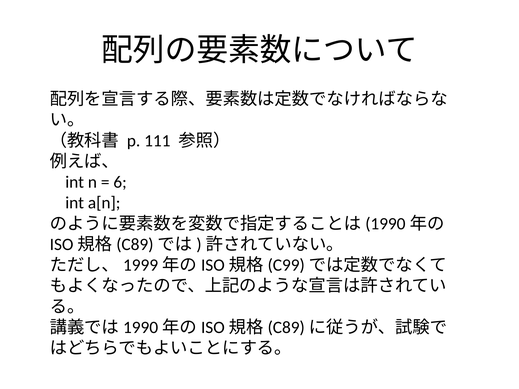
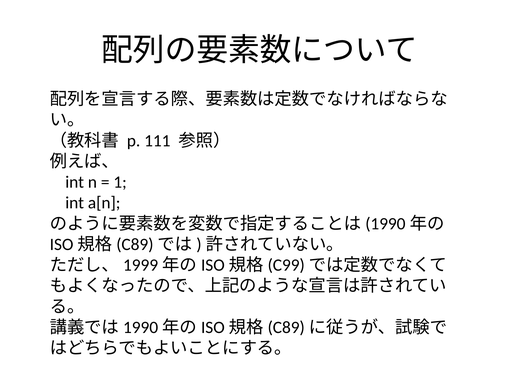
6: 6 -> 1 (120, 182)
